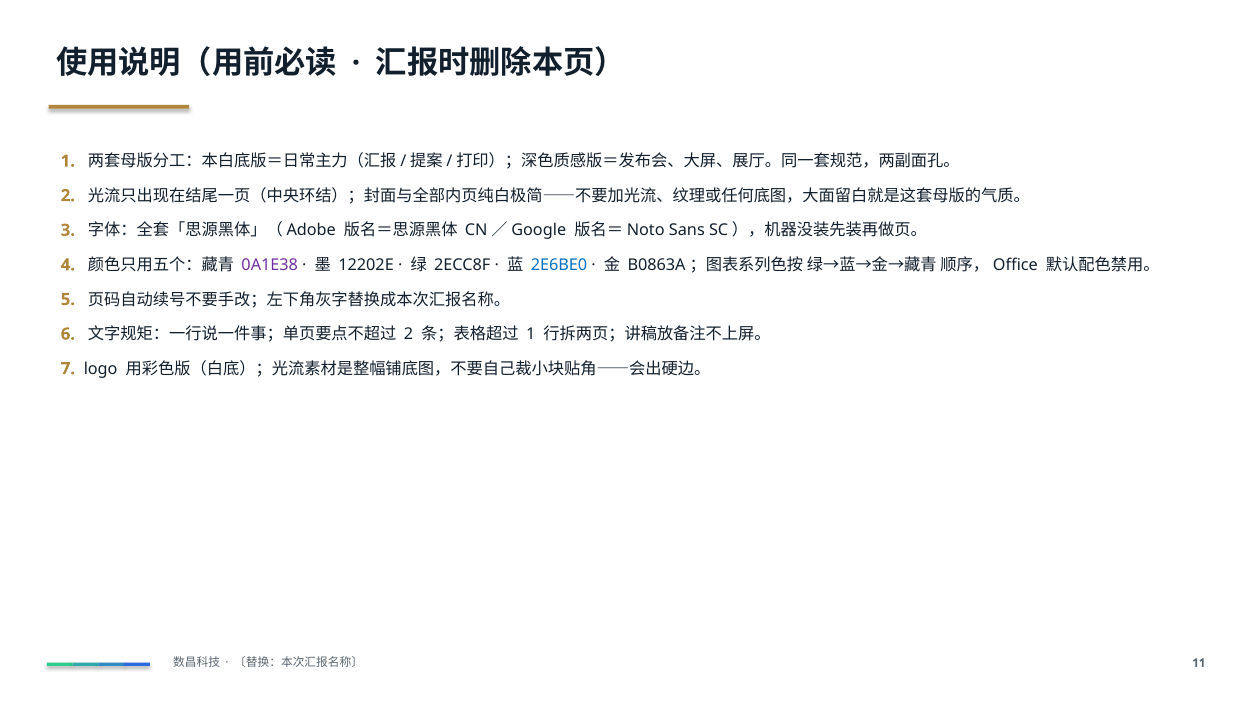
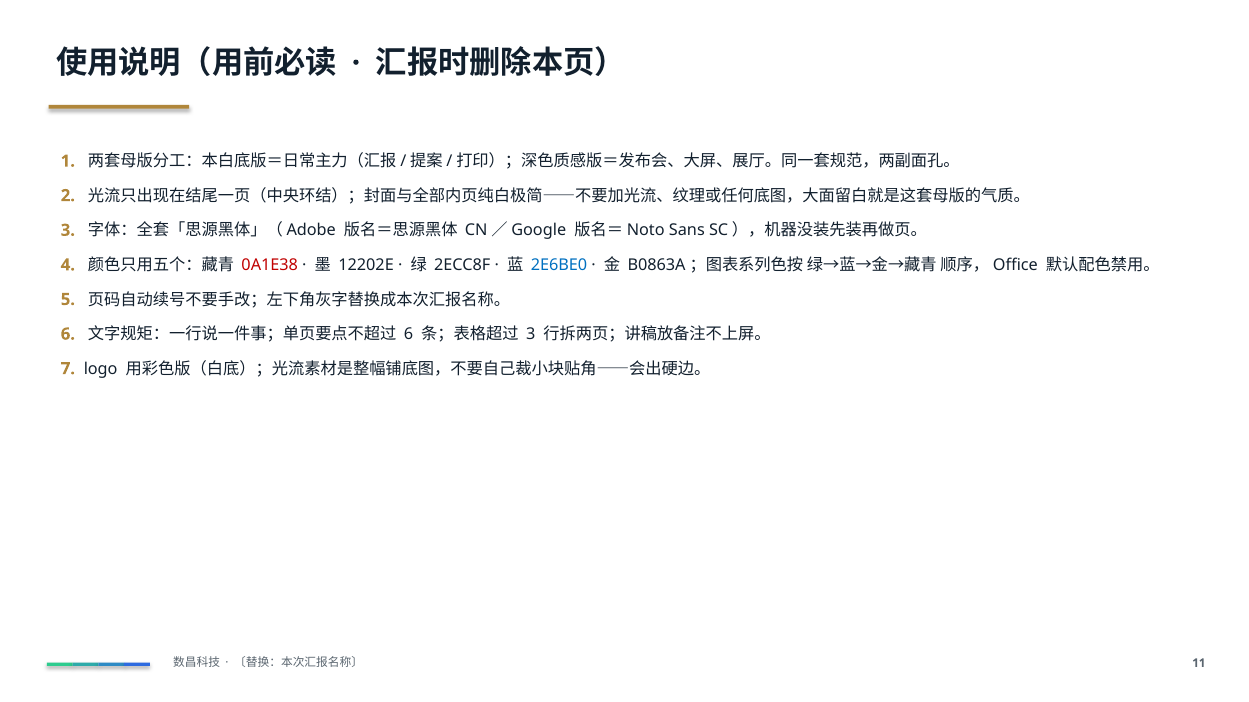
0A1E38 colour: purple -> red (270, 265)
2: 2 -> 6 (408, 335)
1: 1 -> 3 (531, 335)
